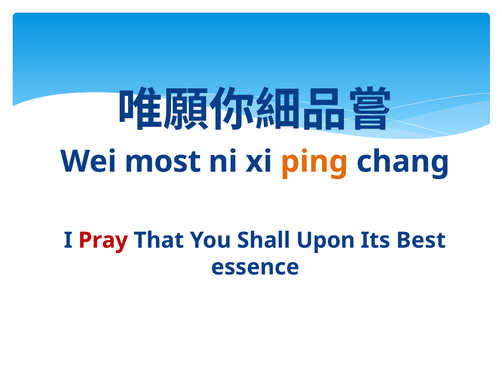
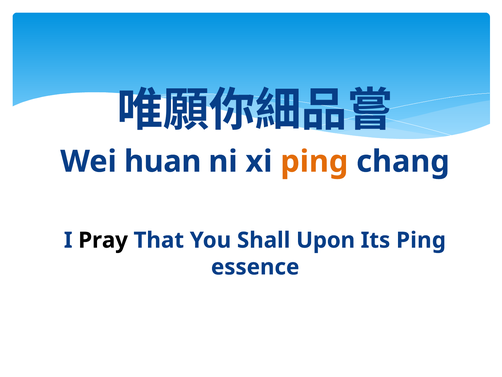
most: most -> huan (163, 161)
Pray colour: red -> black (103, 240)
Its Best: Best -> Ping (421, 240)
